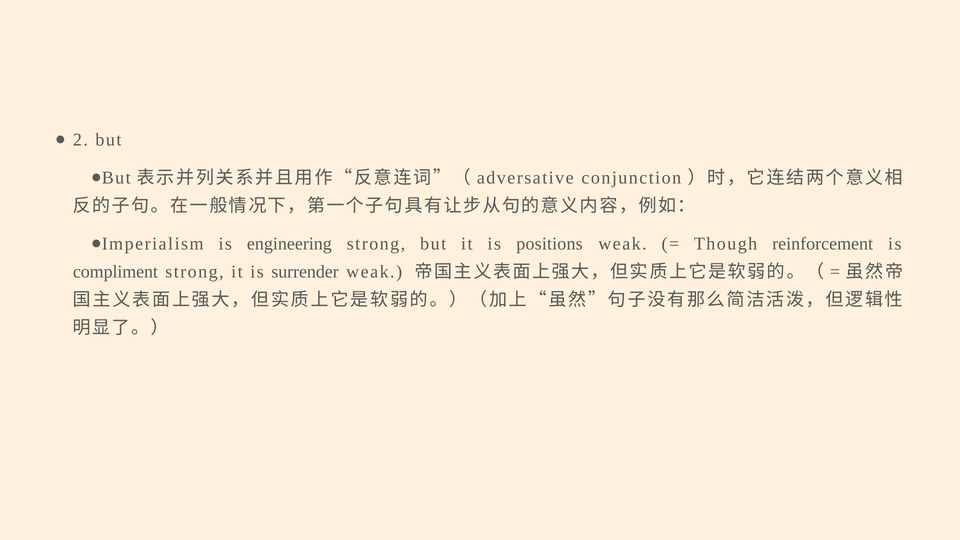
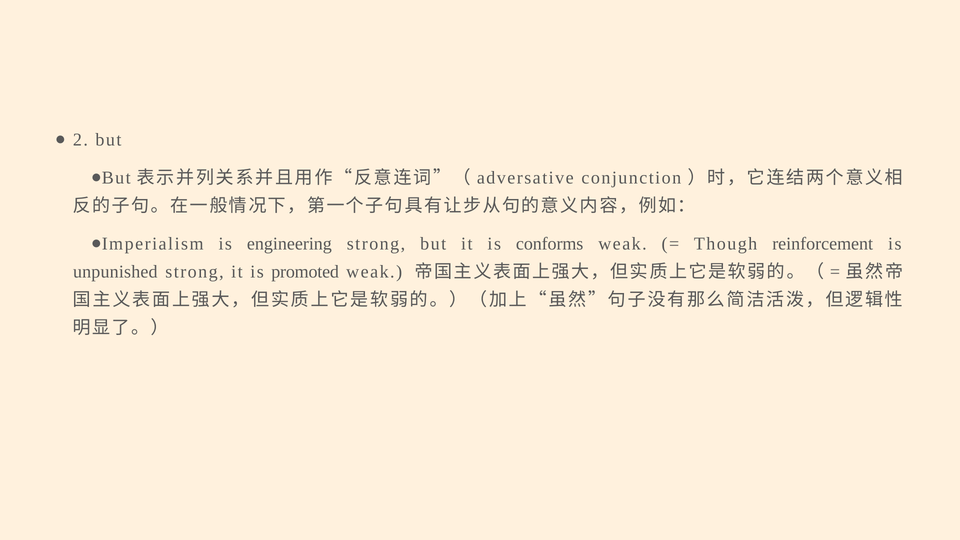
positions: positions -> conforms (550, 244)
compliment: compliment -> unpunished (115, 272)
surrender: surrender -> promoted (305, 272)
